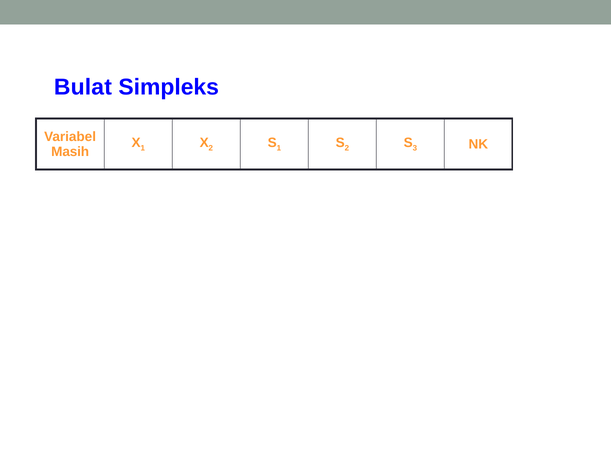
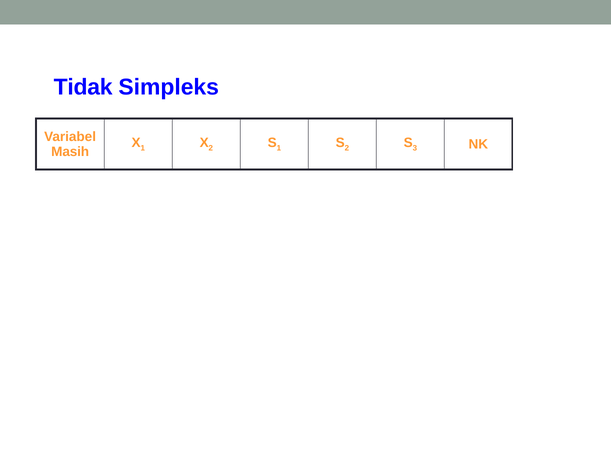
Bulat: Bulat -> Tidak (83, 87)
